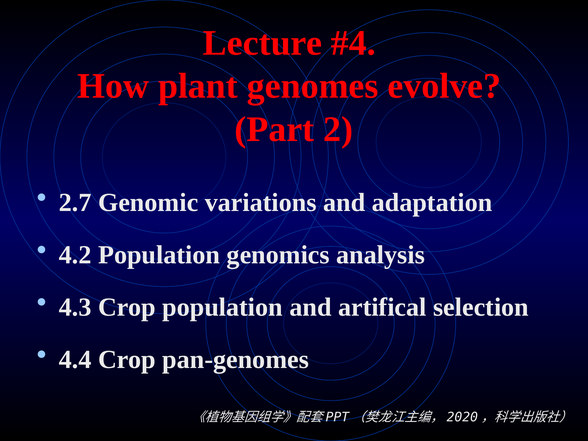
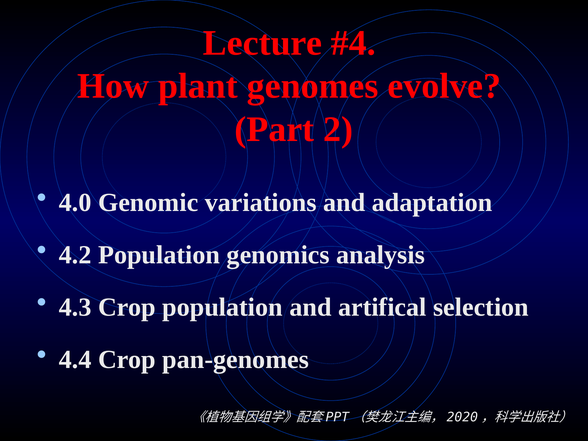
2.7: 2.7 -> 4.0 (75, 203)
